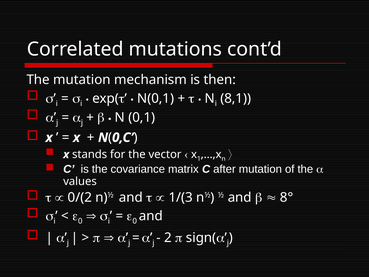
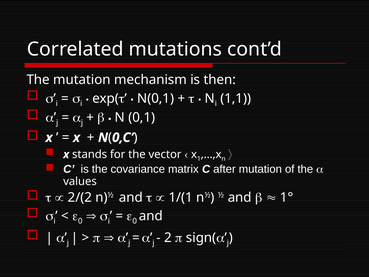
8,1: 8,1 -> 1,1 (236, 98)
0/(2: 0/(2 -> 2/(2 (80, 197)
1/(3: 1/(3 -> 1/(1 (181, 197)
8°: 8° -> 1° (287, 197)
